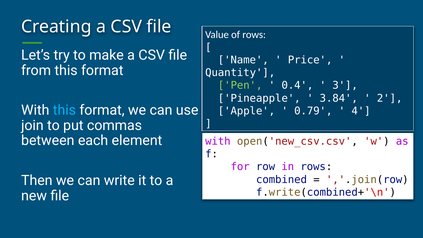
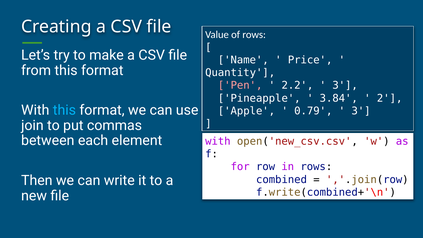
Pen colour: light green -> pink (240, 85)
0.4: 0.4 -> 2.2 (297, 85)
4: 4 -> 3 (361, 111)
